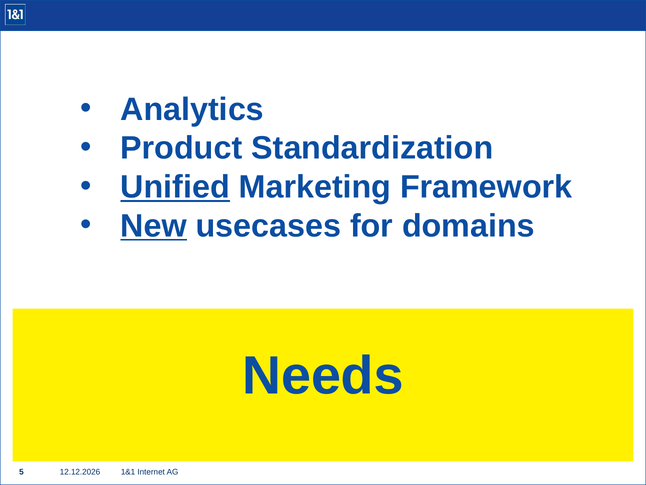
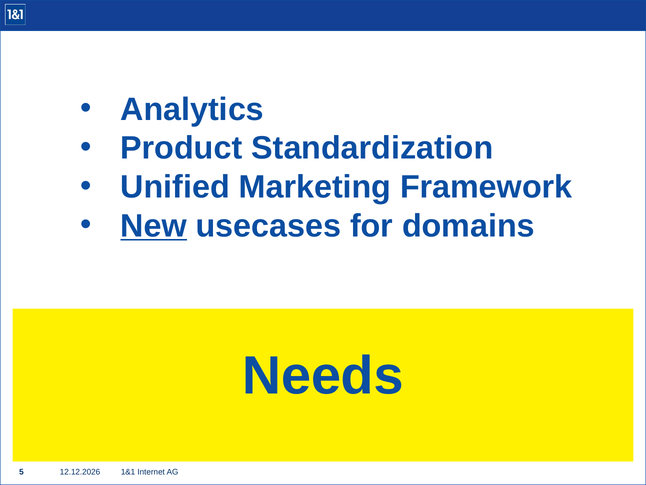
Unified underline: present -> none (175, 187)
